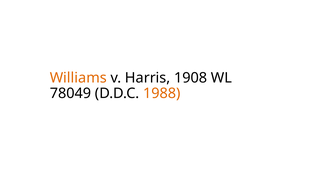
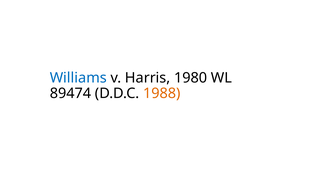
Williams colour: orange -> blue (78, 78)
1908: 1908 -> 1980 (191, 78)
78049: 78049 -> 89474 (70, 93)
